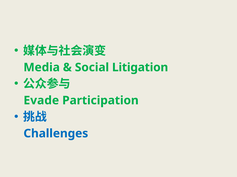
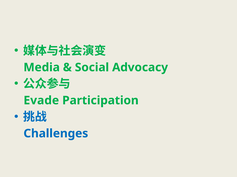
Litigation: Litigation -> Advocacy (140, 68)
